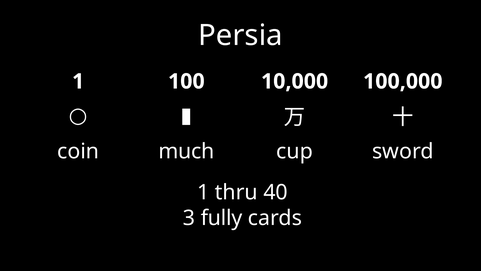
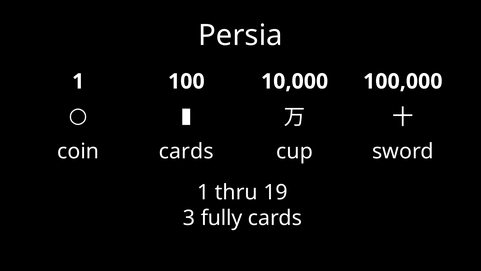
coin much: much -> cards (186, 151)
40: 40 -> 19 (276, 192)
